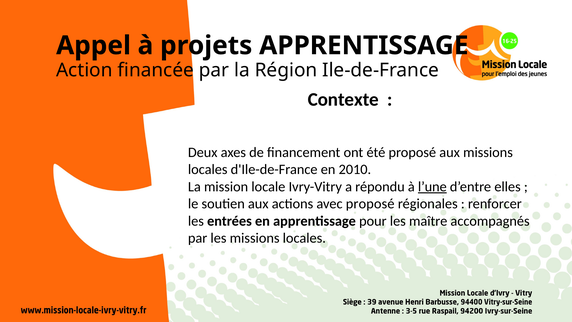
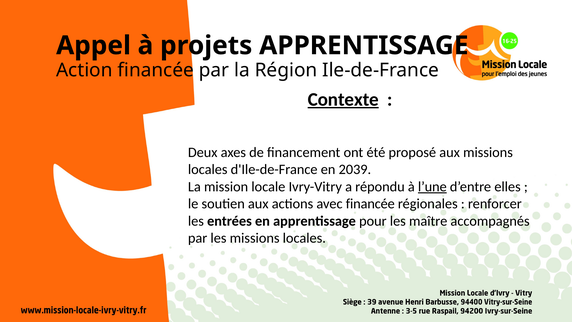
Contexte underline: none -> present (343, 99)
2010: 2010 -> 2039 (355, 169)
avec proposé: proposé -> financée (370, 204)
